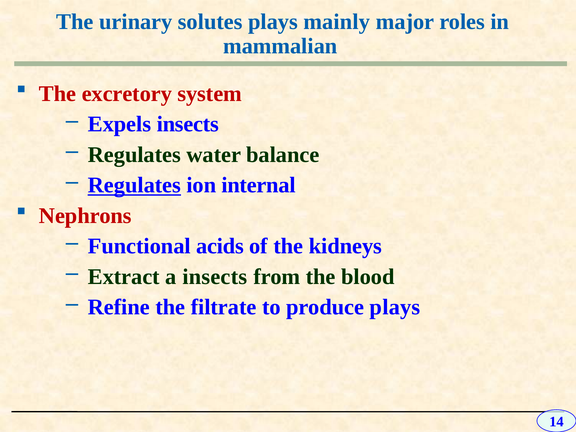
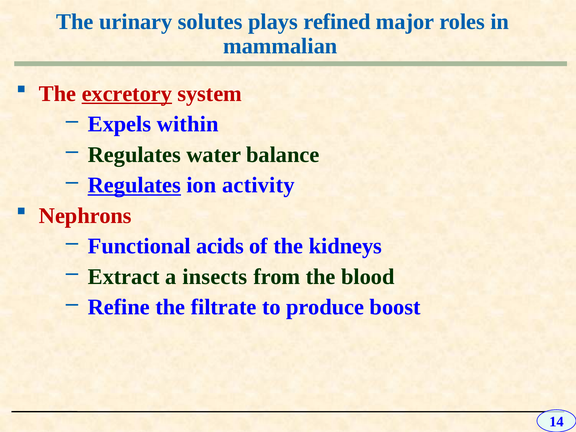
mainly: mainly -> refined (337, 22)
excretory underline: none -> present (127, 94)
Expels insects: insects -> within (188, 124)
internal: internal -> activity (258, 185)
produce plays: plays -> boost (395, 307)
